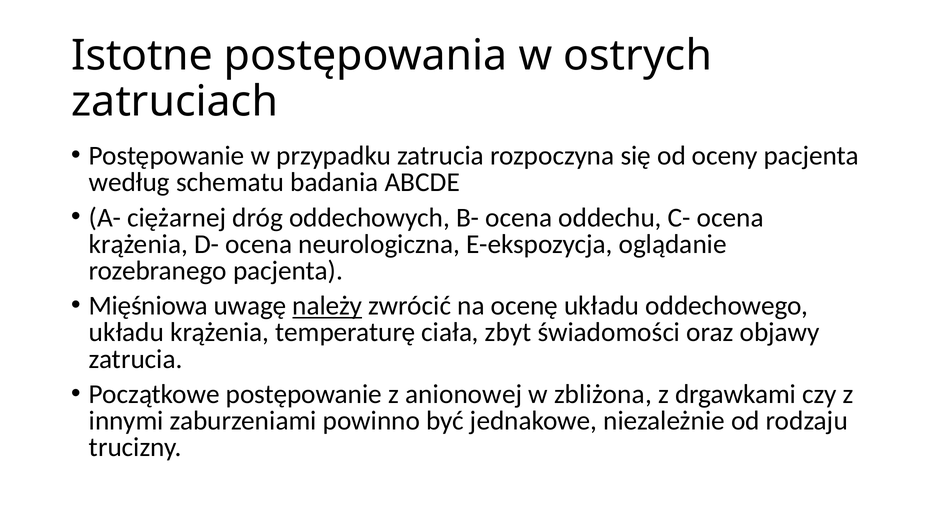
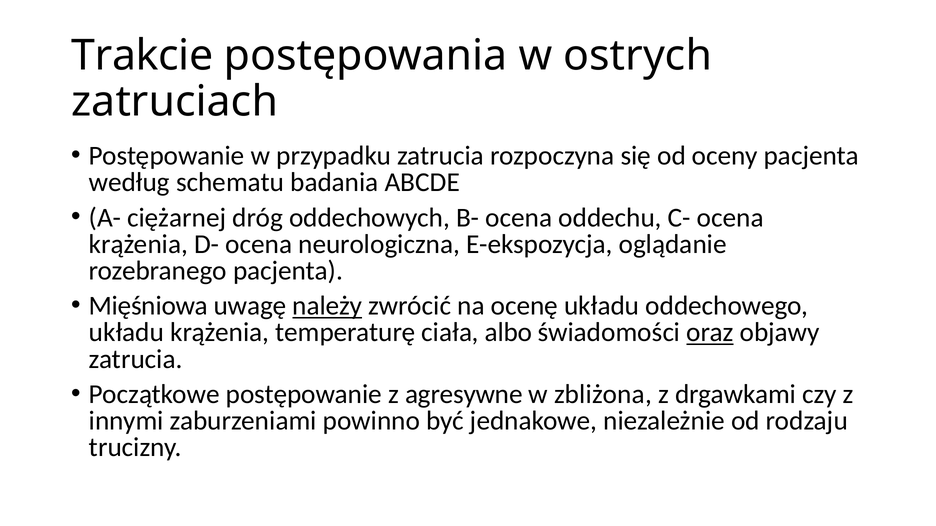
Istotne: Istotne -> Trakcie (142, 55)
zbyt: zbyt -> albo (508, 333)
oraz underline: none -> present (710, 333)
anionowej: anionowej -> agresywne (464, 395)
